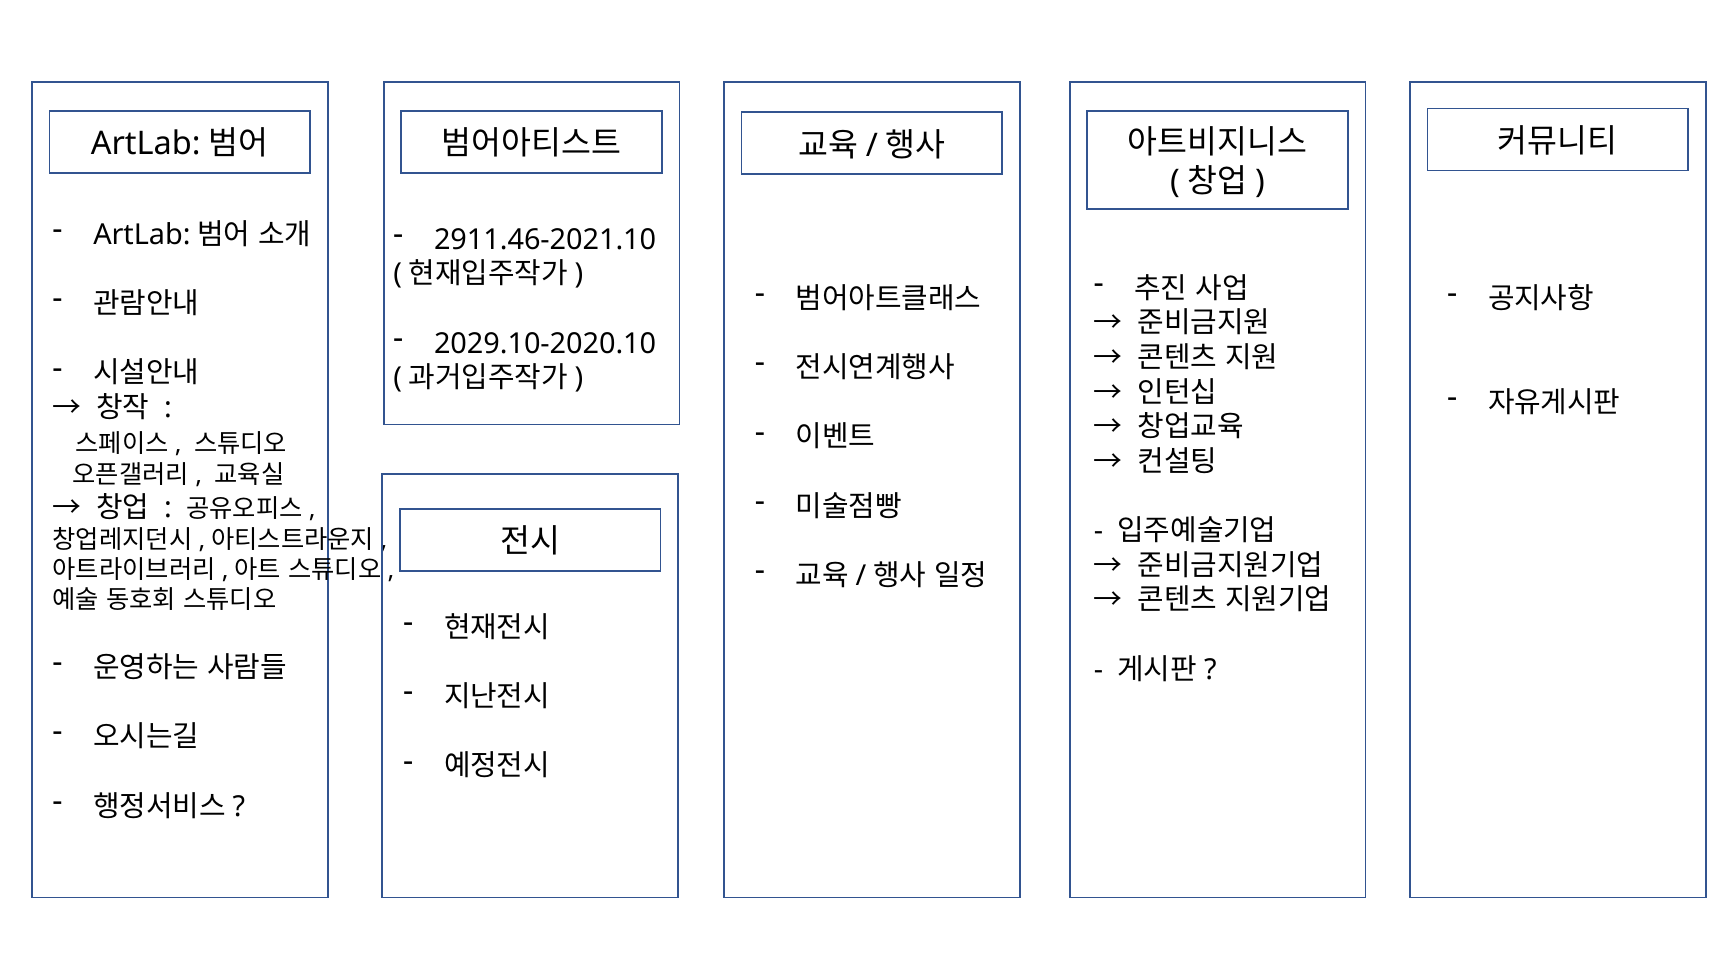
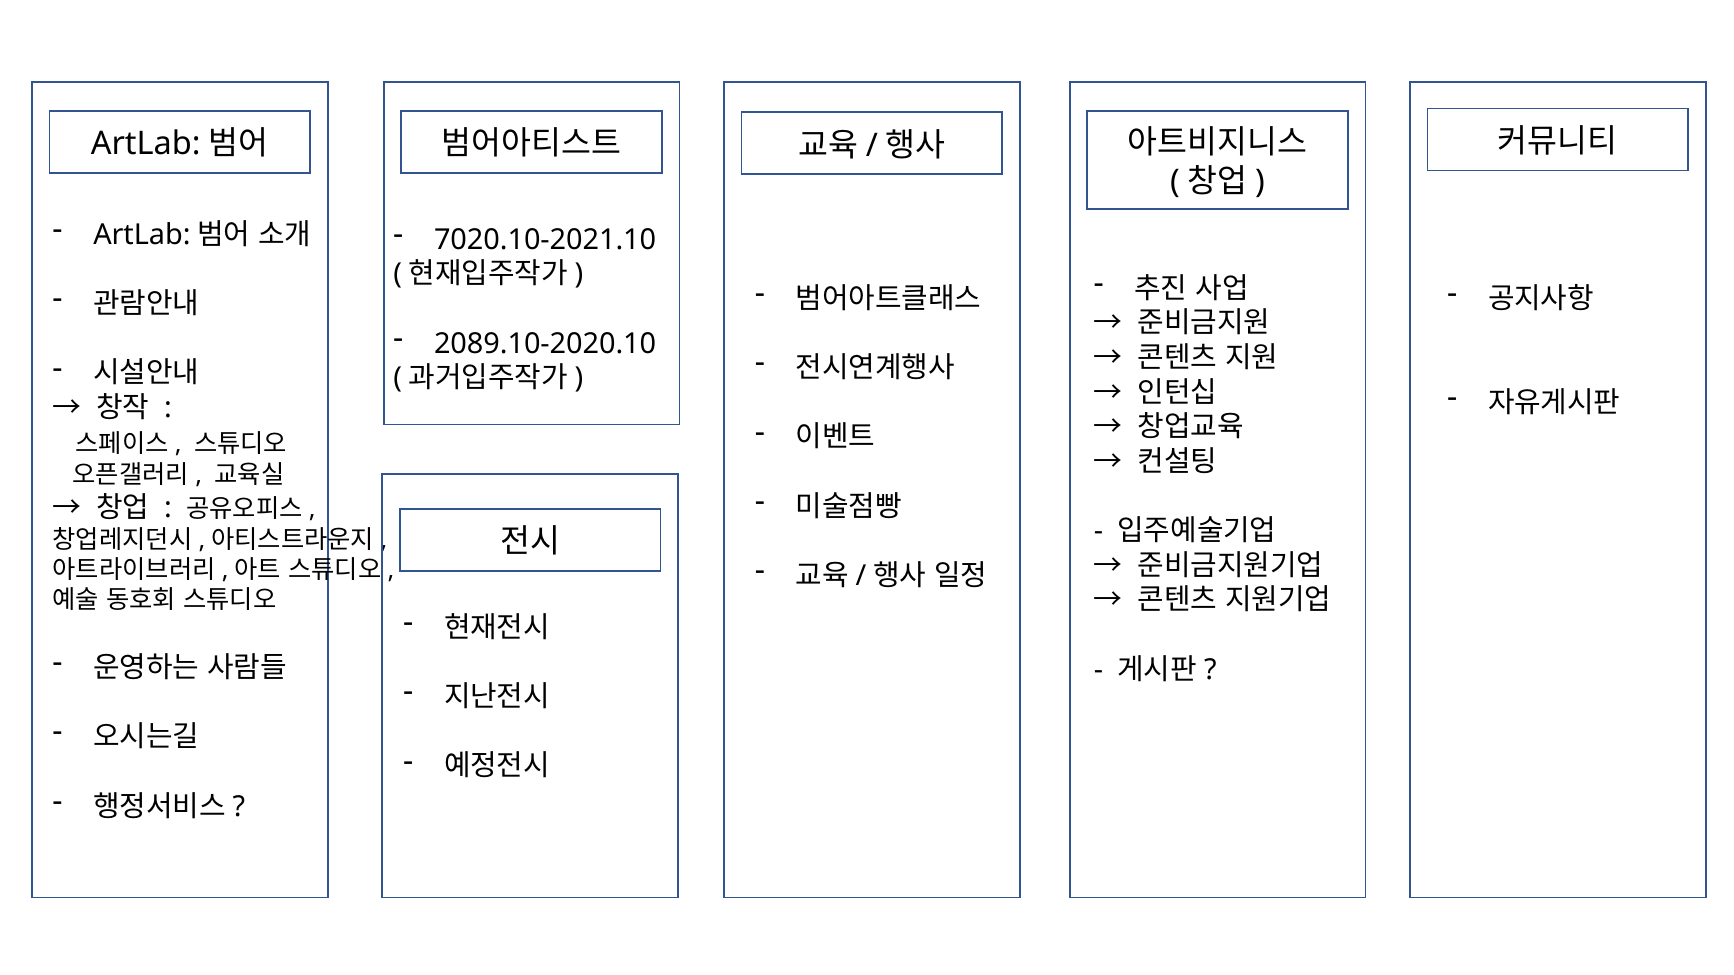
2911.46-2021.10: 2911.46-2021.10 -> 7020.10-2021.10 (545, 240)
2029.10-2020.10: 2029.10-2020.10 -> 2089.10-2020.10 (545, 344)
